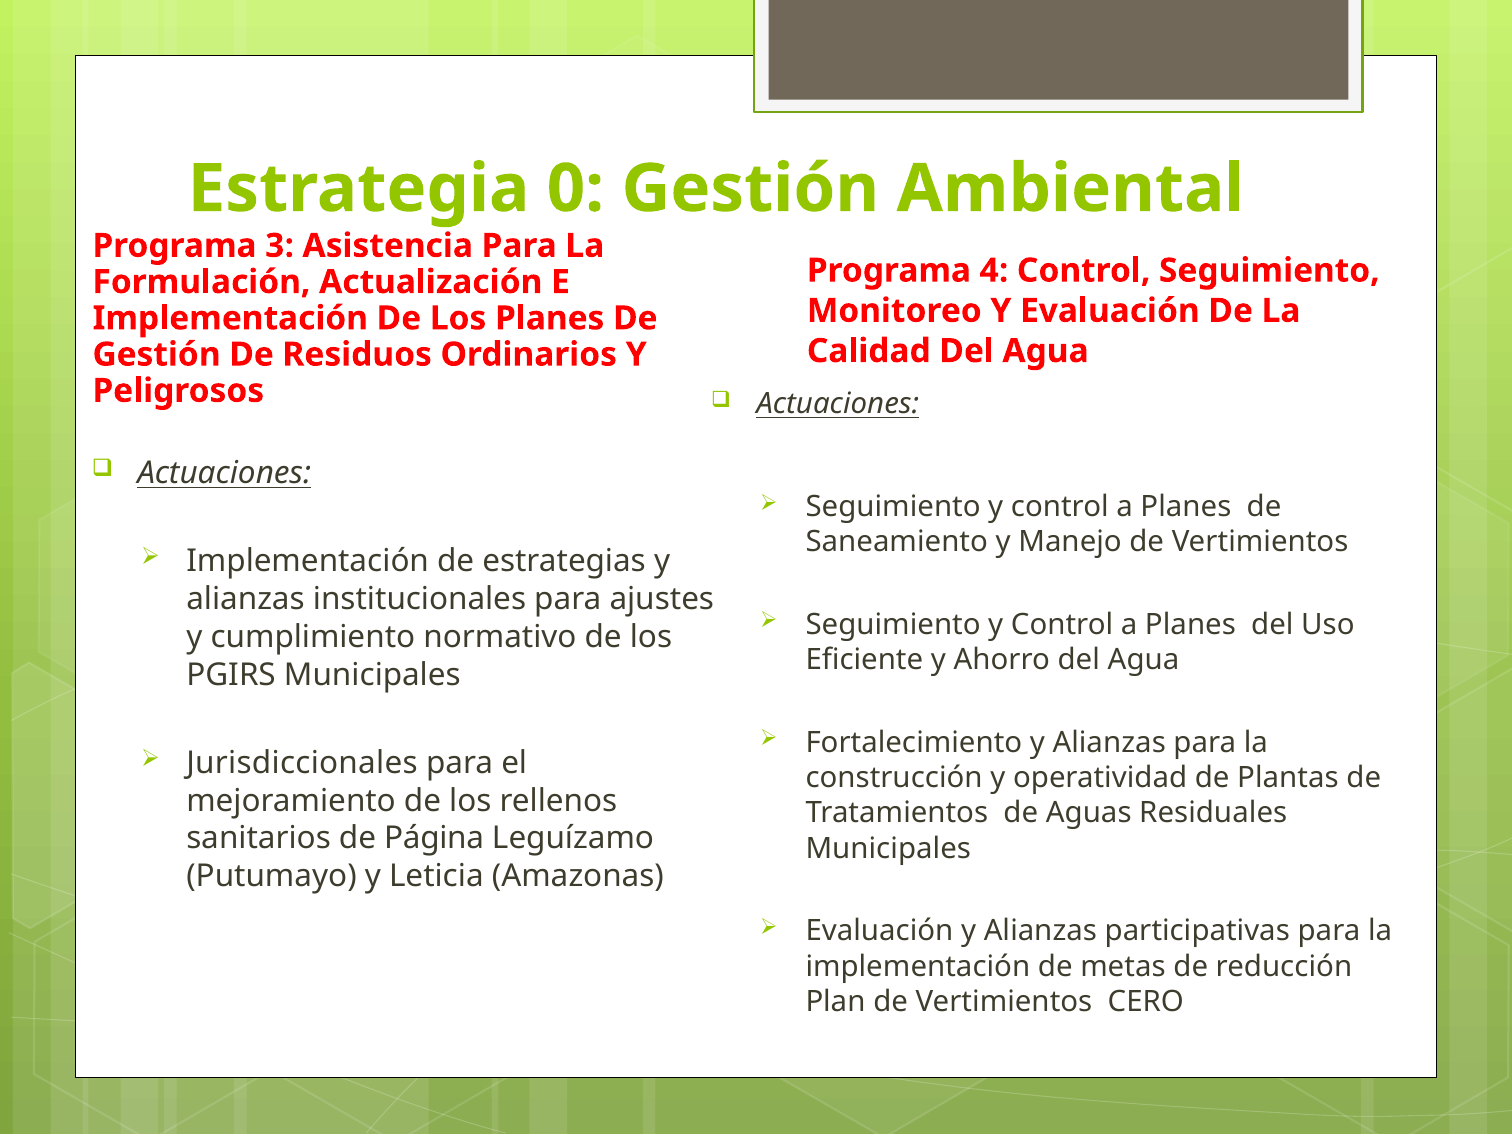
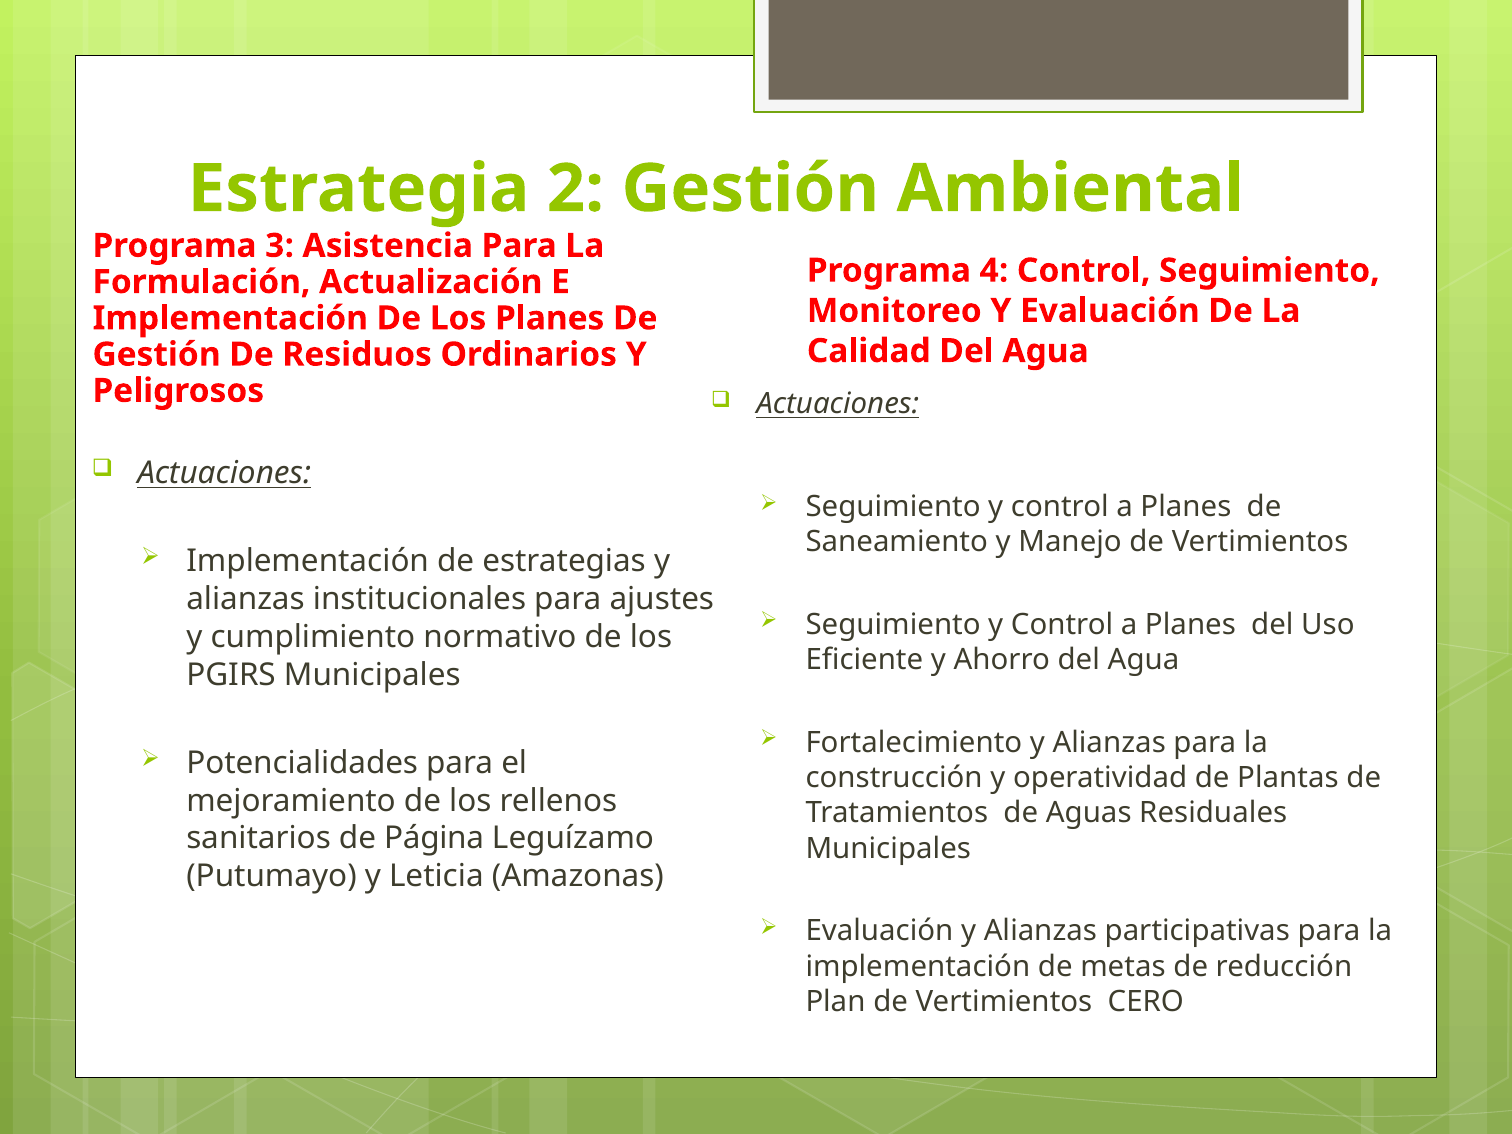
0: 0 -> 2 (575, 189)
Jurisdiccionales: Jurisdiccionales -> Potencialidades (302, 763)
